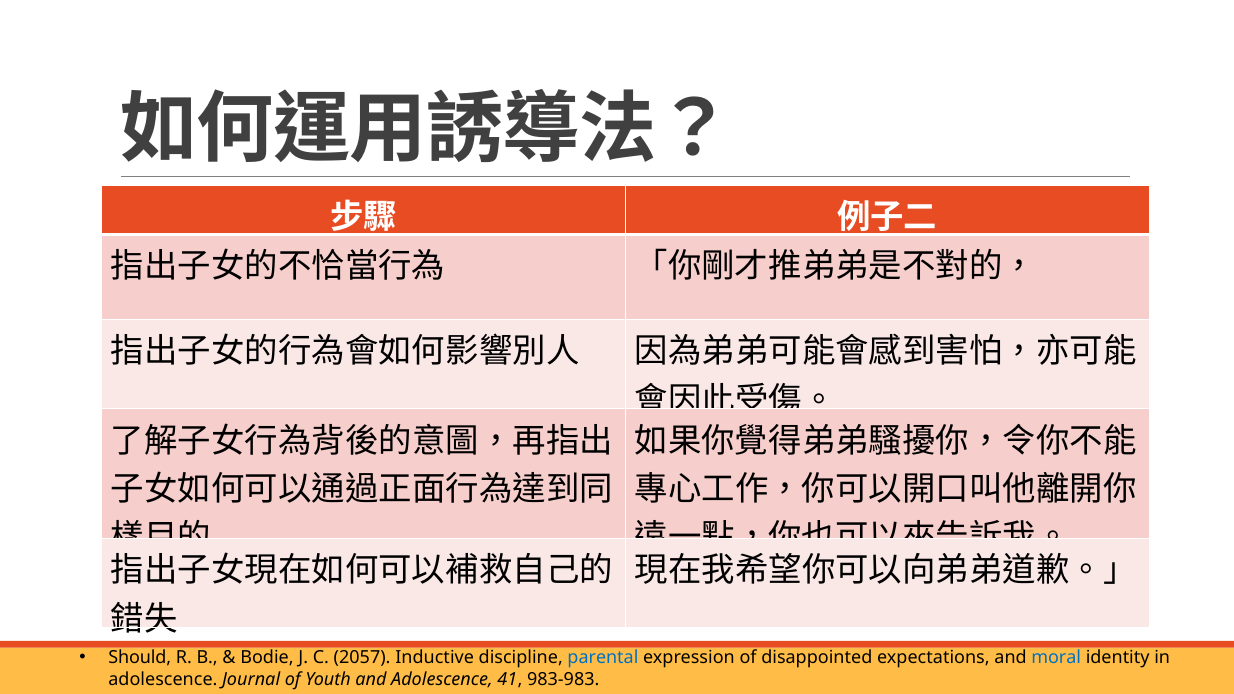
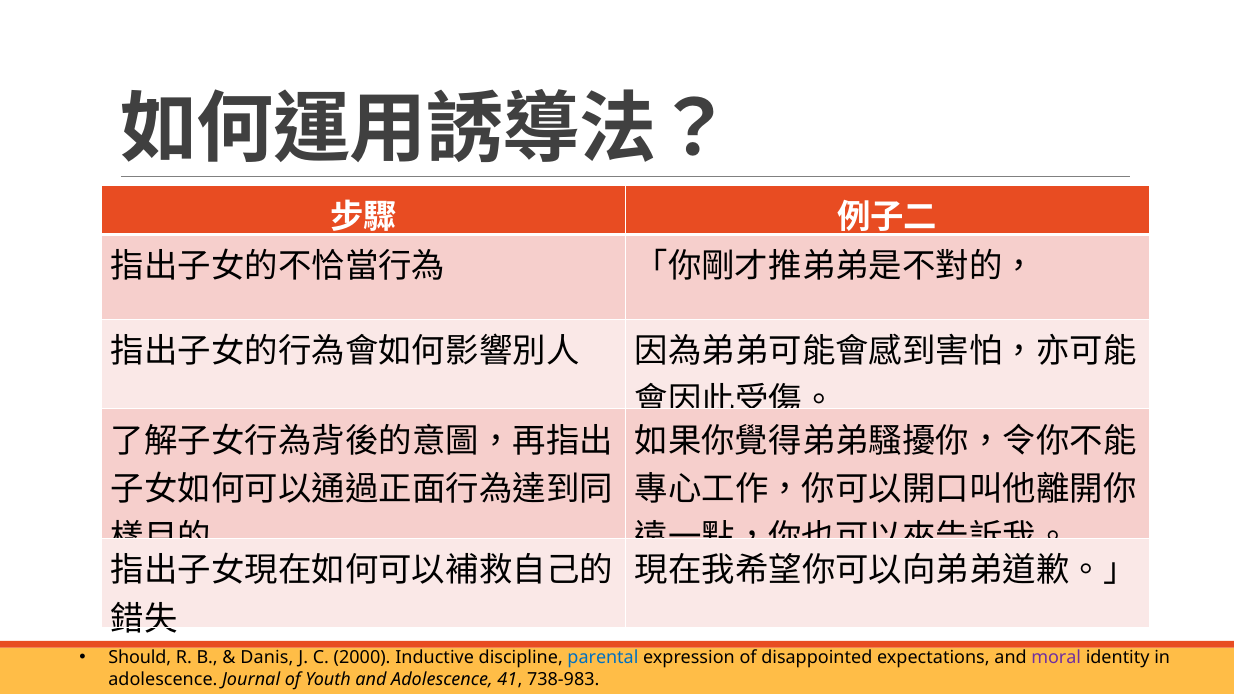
Bodie: Bodie -> Danis (267, 658)
2057: 2057 -> 2000 (362, 658)
moral colour: blue -> purple (1056, 658)
983-983: 983-983 -> 738-983 (563, 679)
